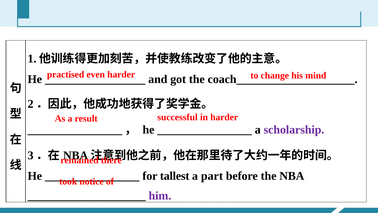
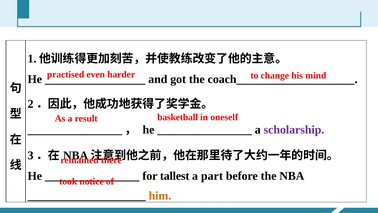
successful: successful -> basketball (178, 117)
in harder: harder -> oneself (224, 117)
him colour: purple -> orange (160, 195)
